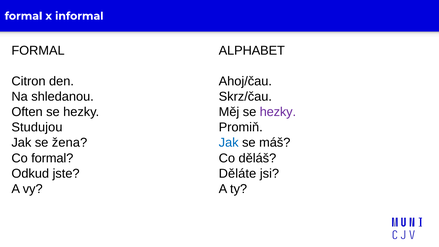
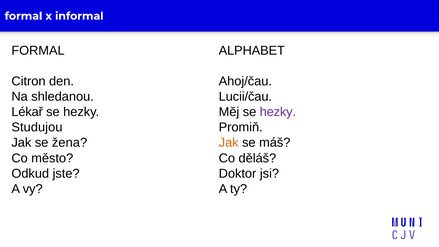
Skrz/čau: Skrz/čau -> Lucii/čau (245, 97)
Often: Often -> Lékař (27, 112)
Jak colour: blue -> orange (229, 143)
Co formal: formal -> město (52, 158)
Děláte: Děláte -> Doktor (238, 173)
